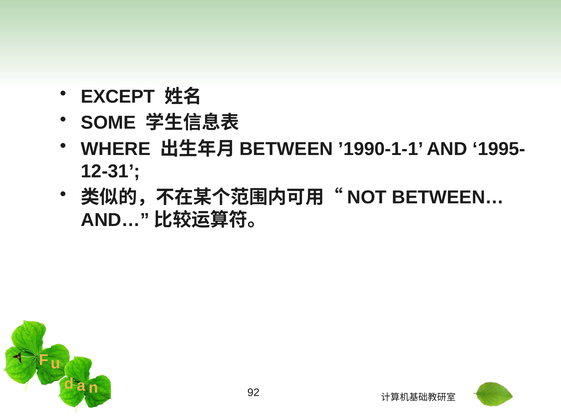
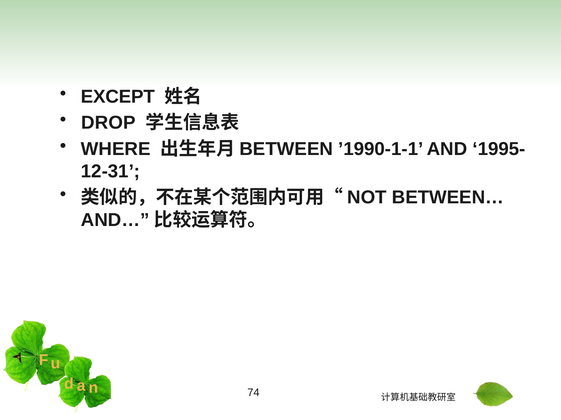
SOME: SOME -> DROP (108, 123)
92: 92 -> 74 (253, 393)
